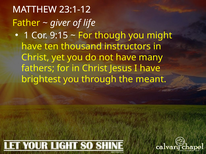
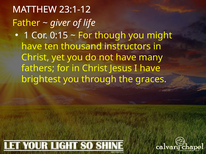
9:15: 9:15 -> 0:15 (59, 36)
meant: meant -> graces (151, 79)
